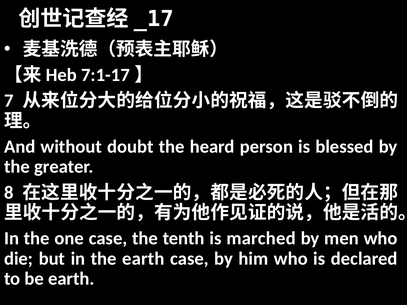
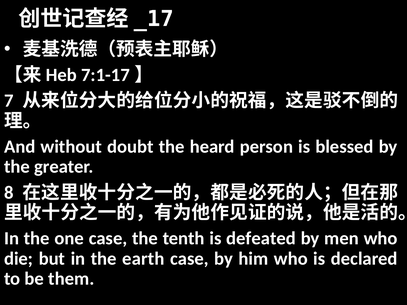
marched: marched -> defeated (261, 239)
be earth: earth -> them (71, 279)
